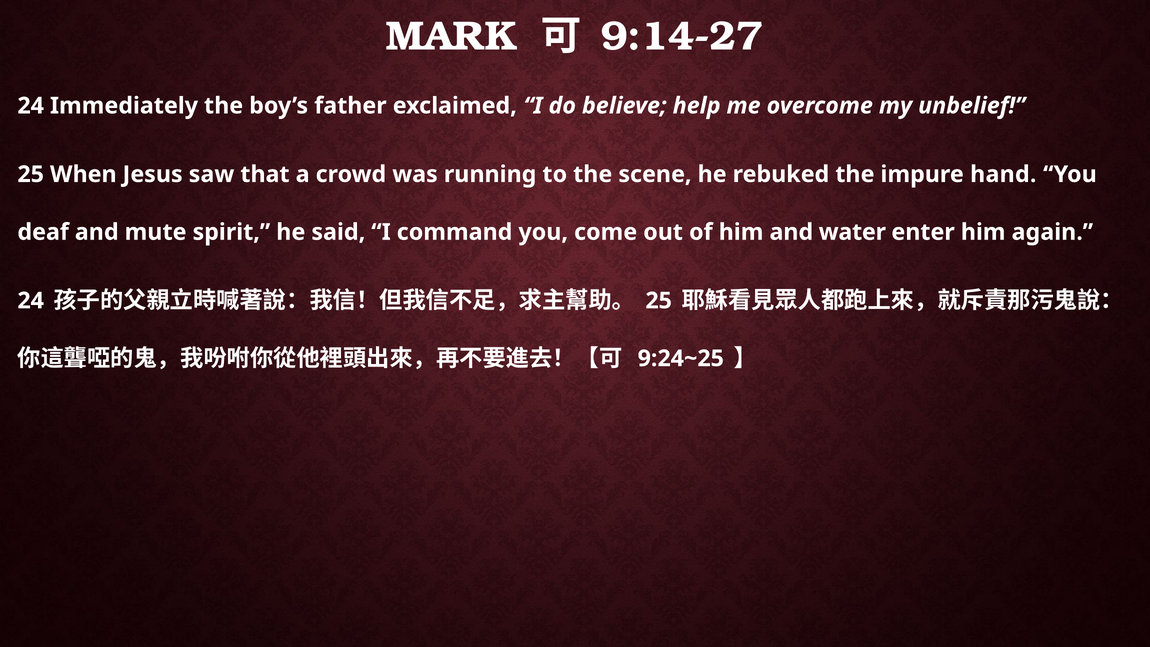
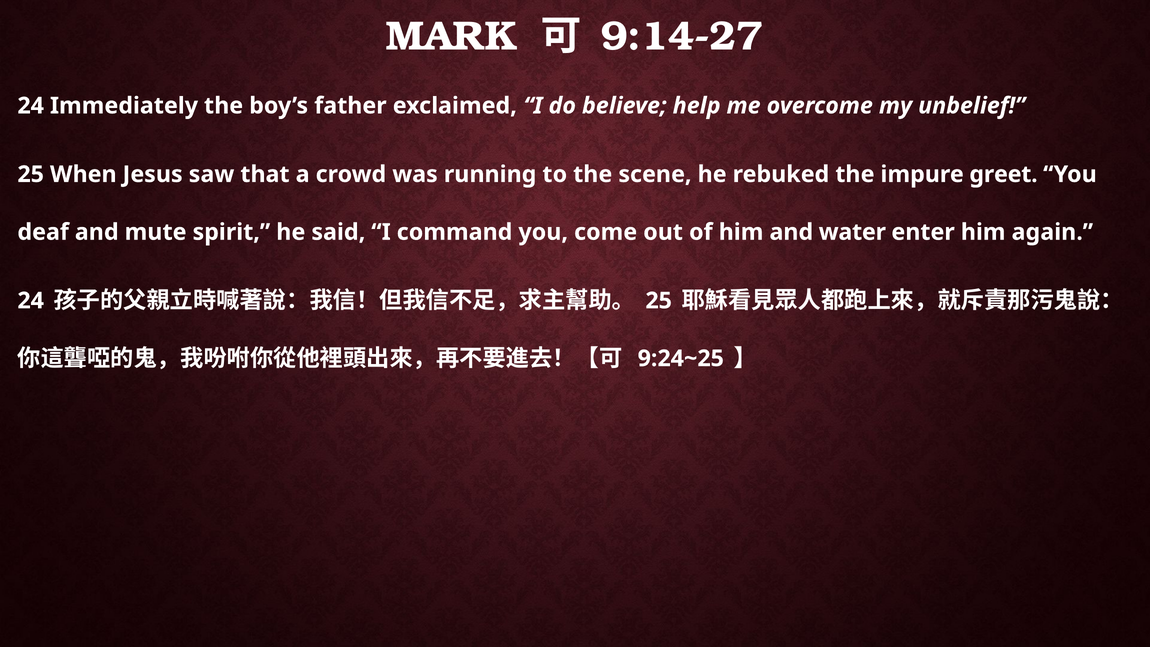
hand: hand -> greet (1004, 174)
